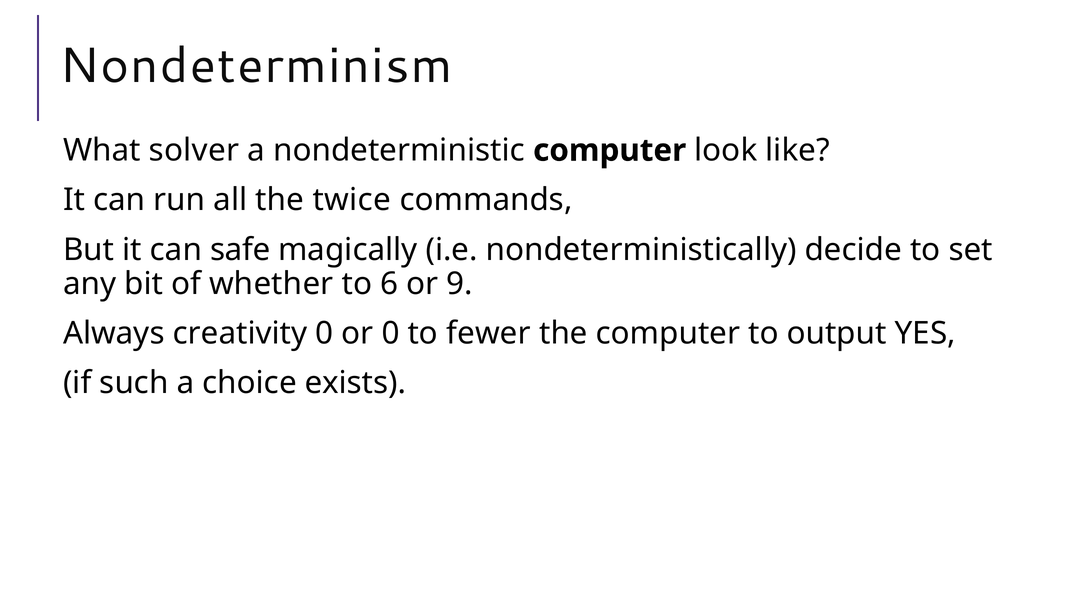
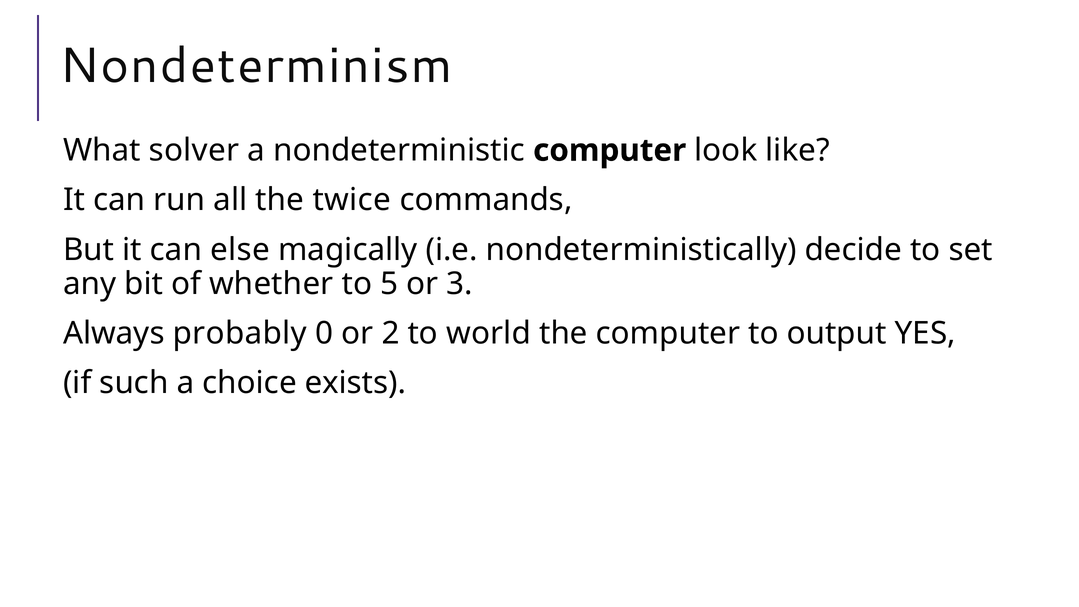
safe: safe -> else (240, 250)
6: 6 -> 5 (389, 284)
9: 9 -> 3 (460, 284)
creativity: creativity -> probably (240, 333)
or 0: 0 -> 2 (391, 333)
fewer: fewer -> world (489, 333)
